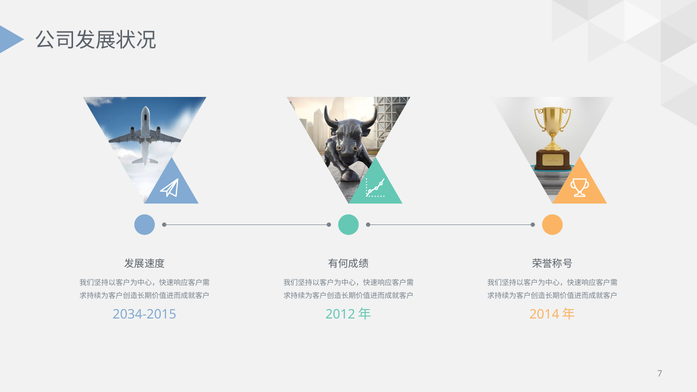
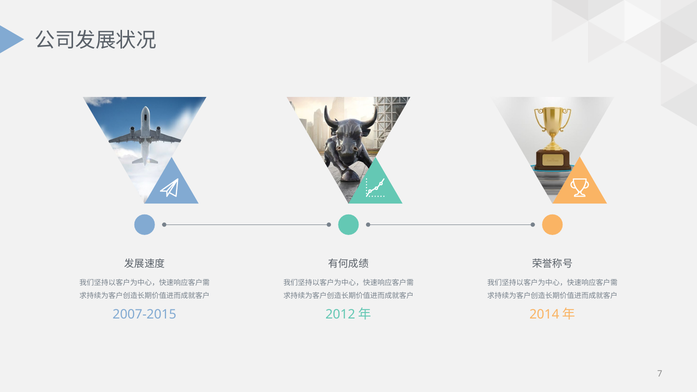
2034-2015: 2034-2015 -> 2007-2015 (144, 314)
